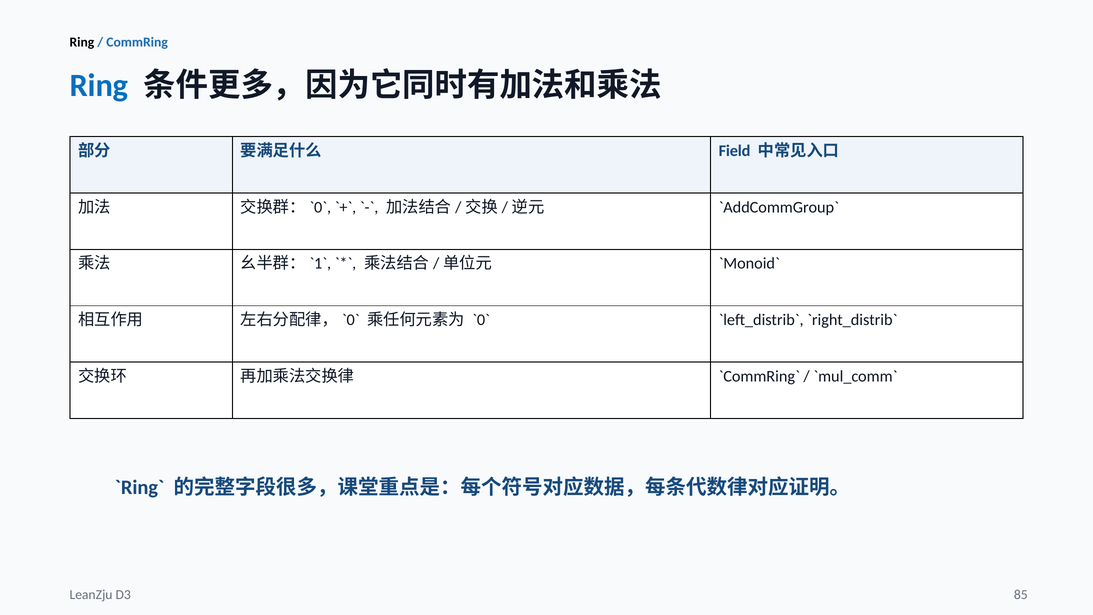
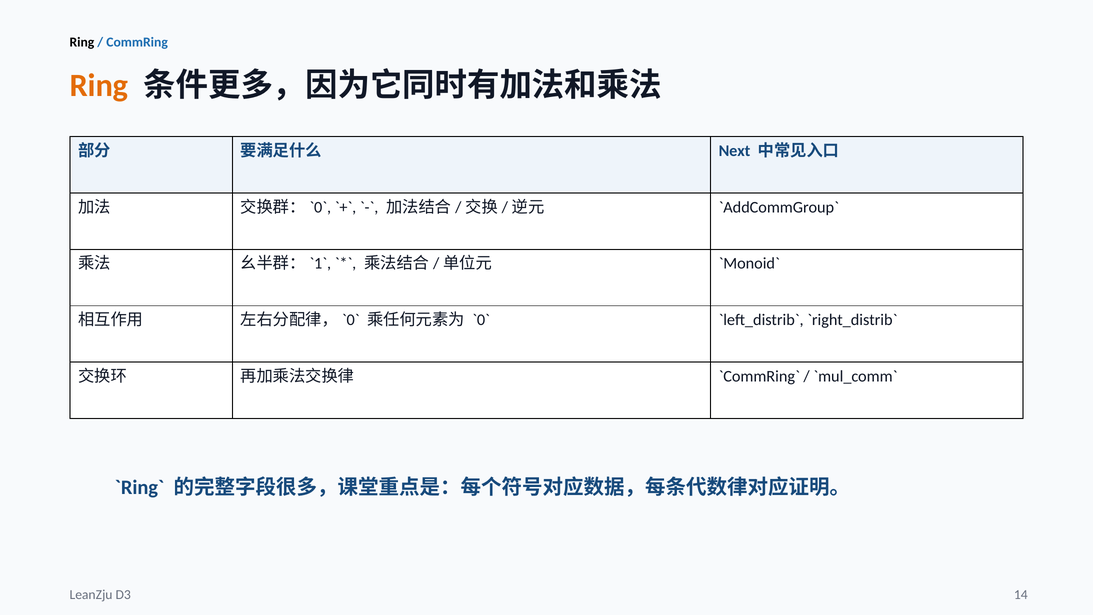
Ring colour: blue -> orange (99, 86)
Field: Field -> Next (734, 151)
85: 85 -> 14 (1021, 595)
